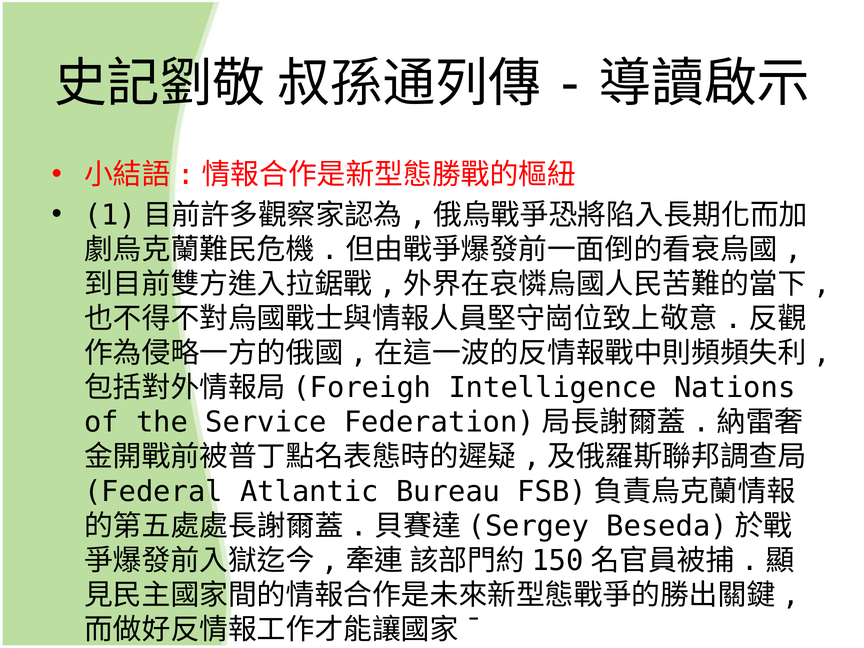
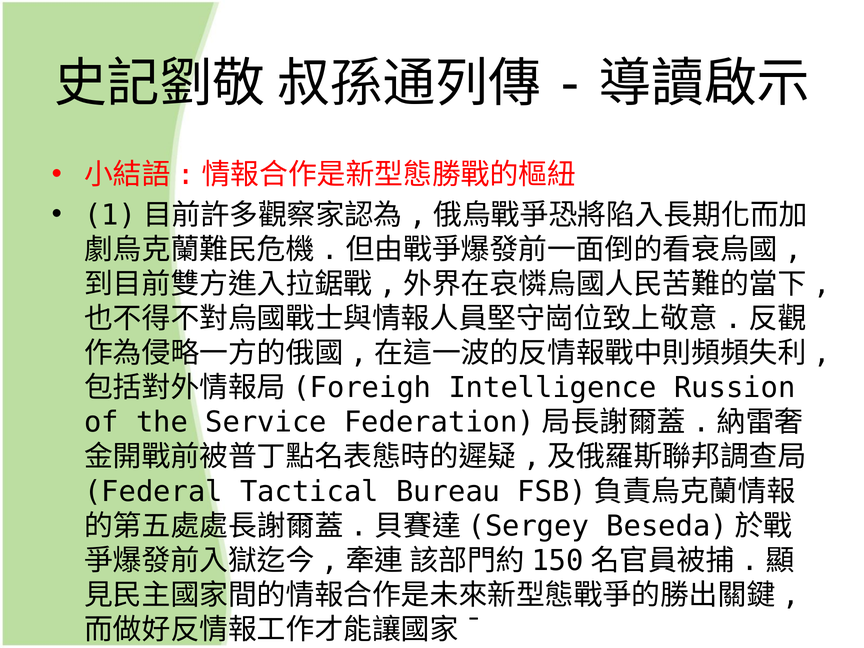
Nations: Nations -> Russion (735, 388)
Atlantic: Atlantic -> Tactical (309, 492)
